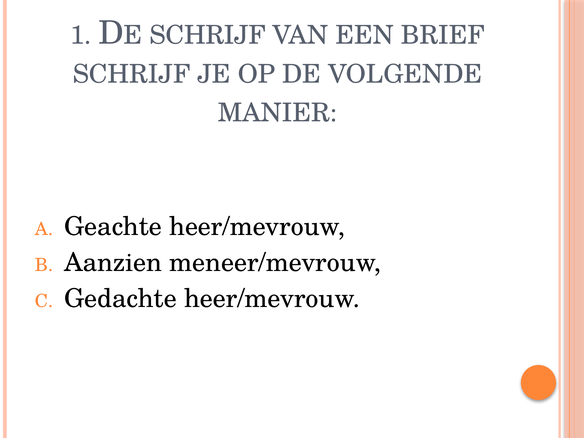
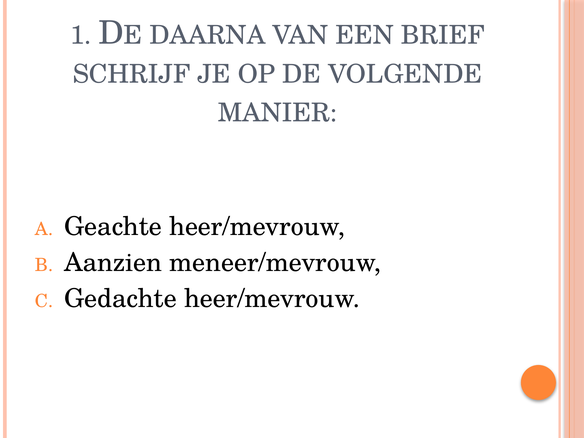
SCHRIJF: SCHRIJF -> DAARNA (207, 35)
